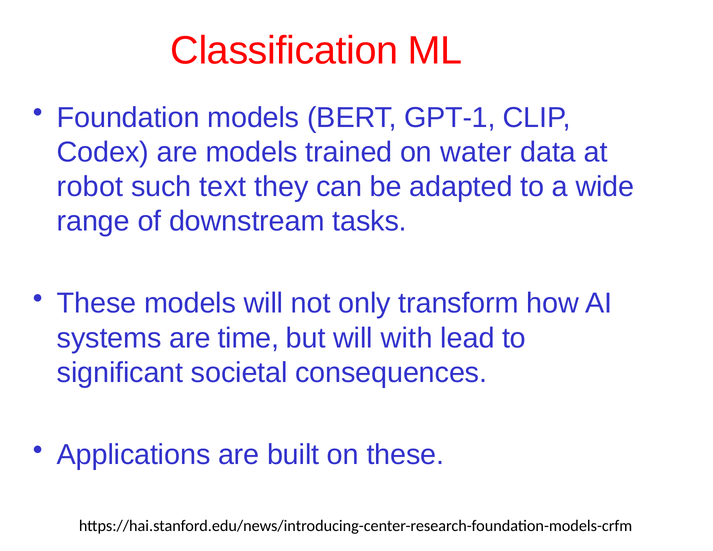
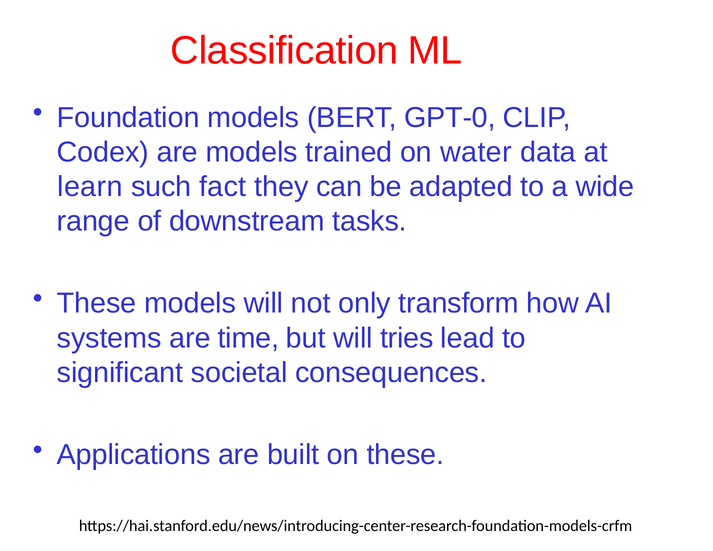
GPT-1: GPT-1 -> GPT-0 (450, 118)
robot: robot -> learn (90, 187)
text: text -> fact (223, 187)
with: with -> tries (407, 338)
